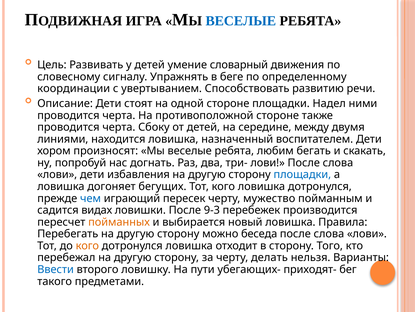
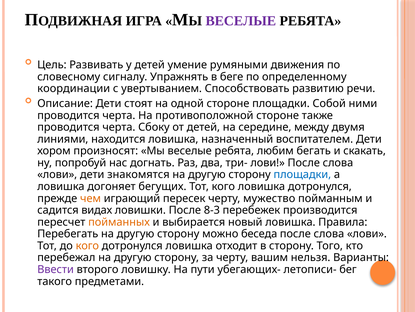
ВЕСЕЛЫЕ colour: blue -> purple (241, 21)
словарный: словарный -> румяными (239, 65)
Надел: Надел -> Собой (329, 103)
избавления: избавления -> знакомятся (138, 174)
чем colour: blue -> orange (91, 198)
9-3: 9-3 -> 8-3 (212, 210)
делать: делать -> вашим (270, 257)
Ввести colour: blue -> purple (56, 269)
приходят-: приходят- -> летописи- (310, 269)
